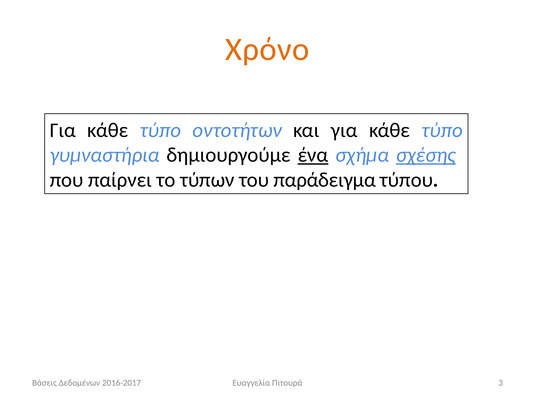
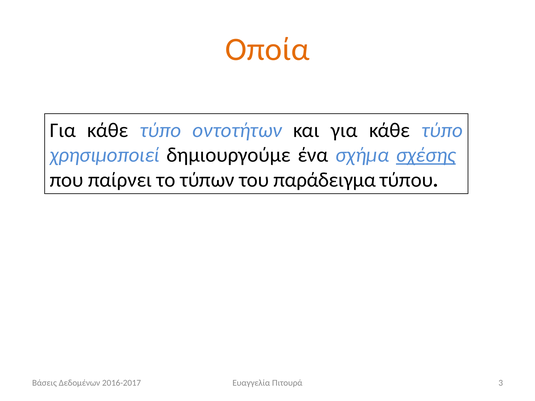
Χρόνο: Χρόνο -> Οποία (267, 50)
γυμναστήρια: γυμναστήρια -> χρησιμοποιεί (105, 155)
ένα underline: present -> none (313, 155)
